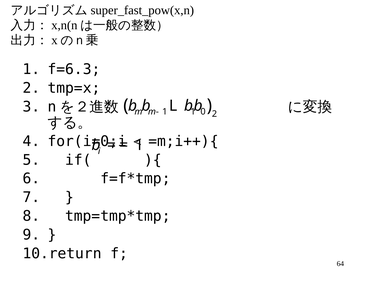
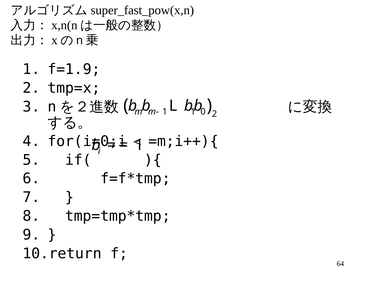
f=6.3: f=6.3 -> f=1.9 (74, 69)
